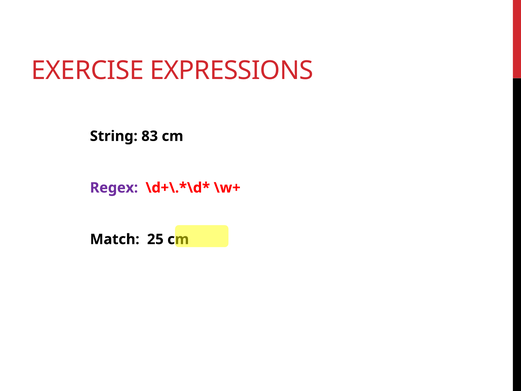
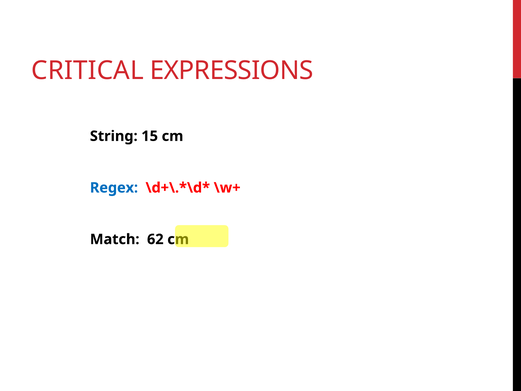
EXERCISE: EXERCISE -> CRITICAL (87, 70)
83: 83 -> 15 (150, 136)
Regex colour: purple -> blue (114, 188)
25: 25 -> 62 (155, 239)
